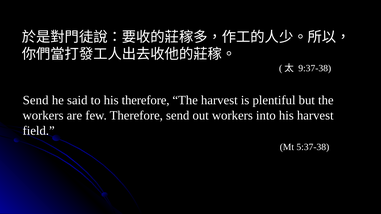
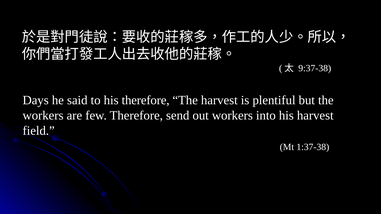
Send: Send -> Days (36, 100)
5:37-38: 5:37-38 -> 1:37-38 (313, 147)
